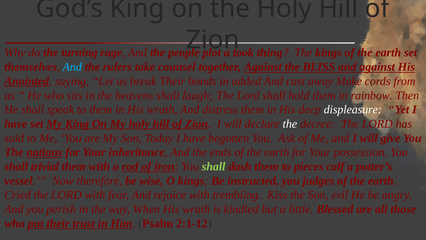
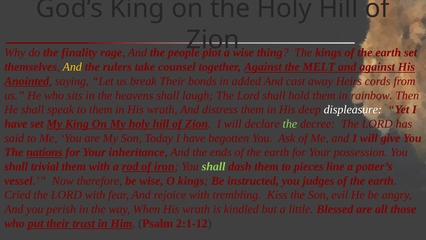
turning: turning -> finality (79, 53)
took: took -> wise (243, 53)
And colour: light blue -> yellow (72, 67)
BLISS: BLISS -> MELT (319, 67)
Make: Make -> Heirs (349, 81)
the colour: white -> light green (290, 124)
calf: calf -> line (335, 166)
